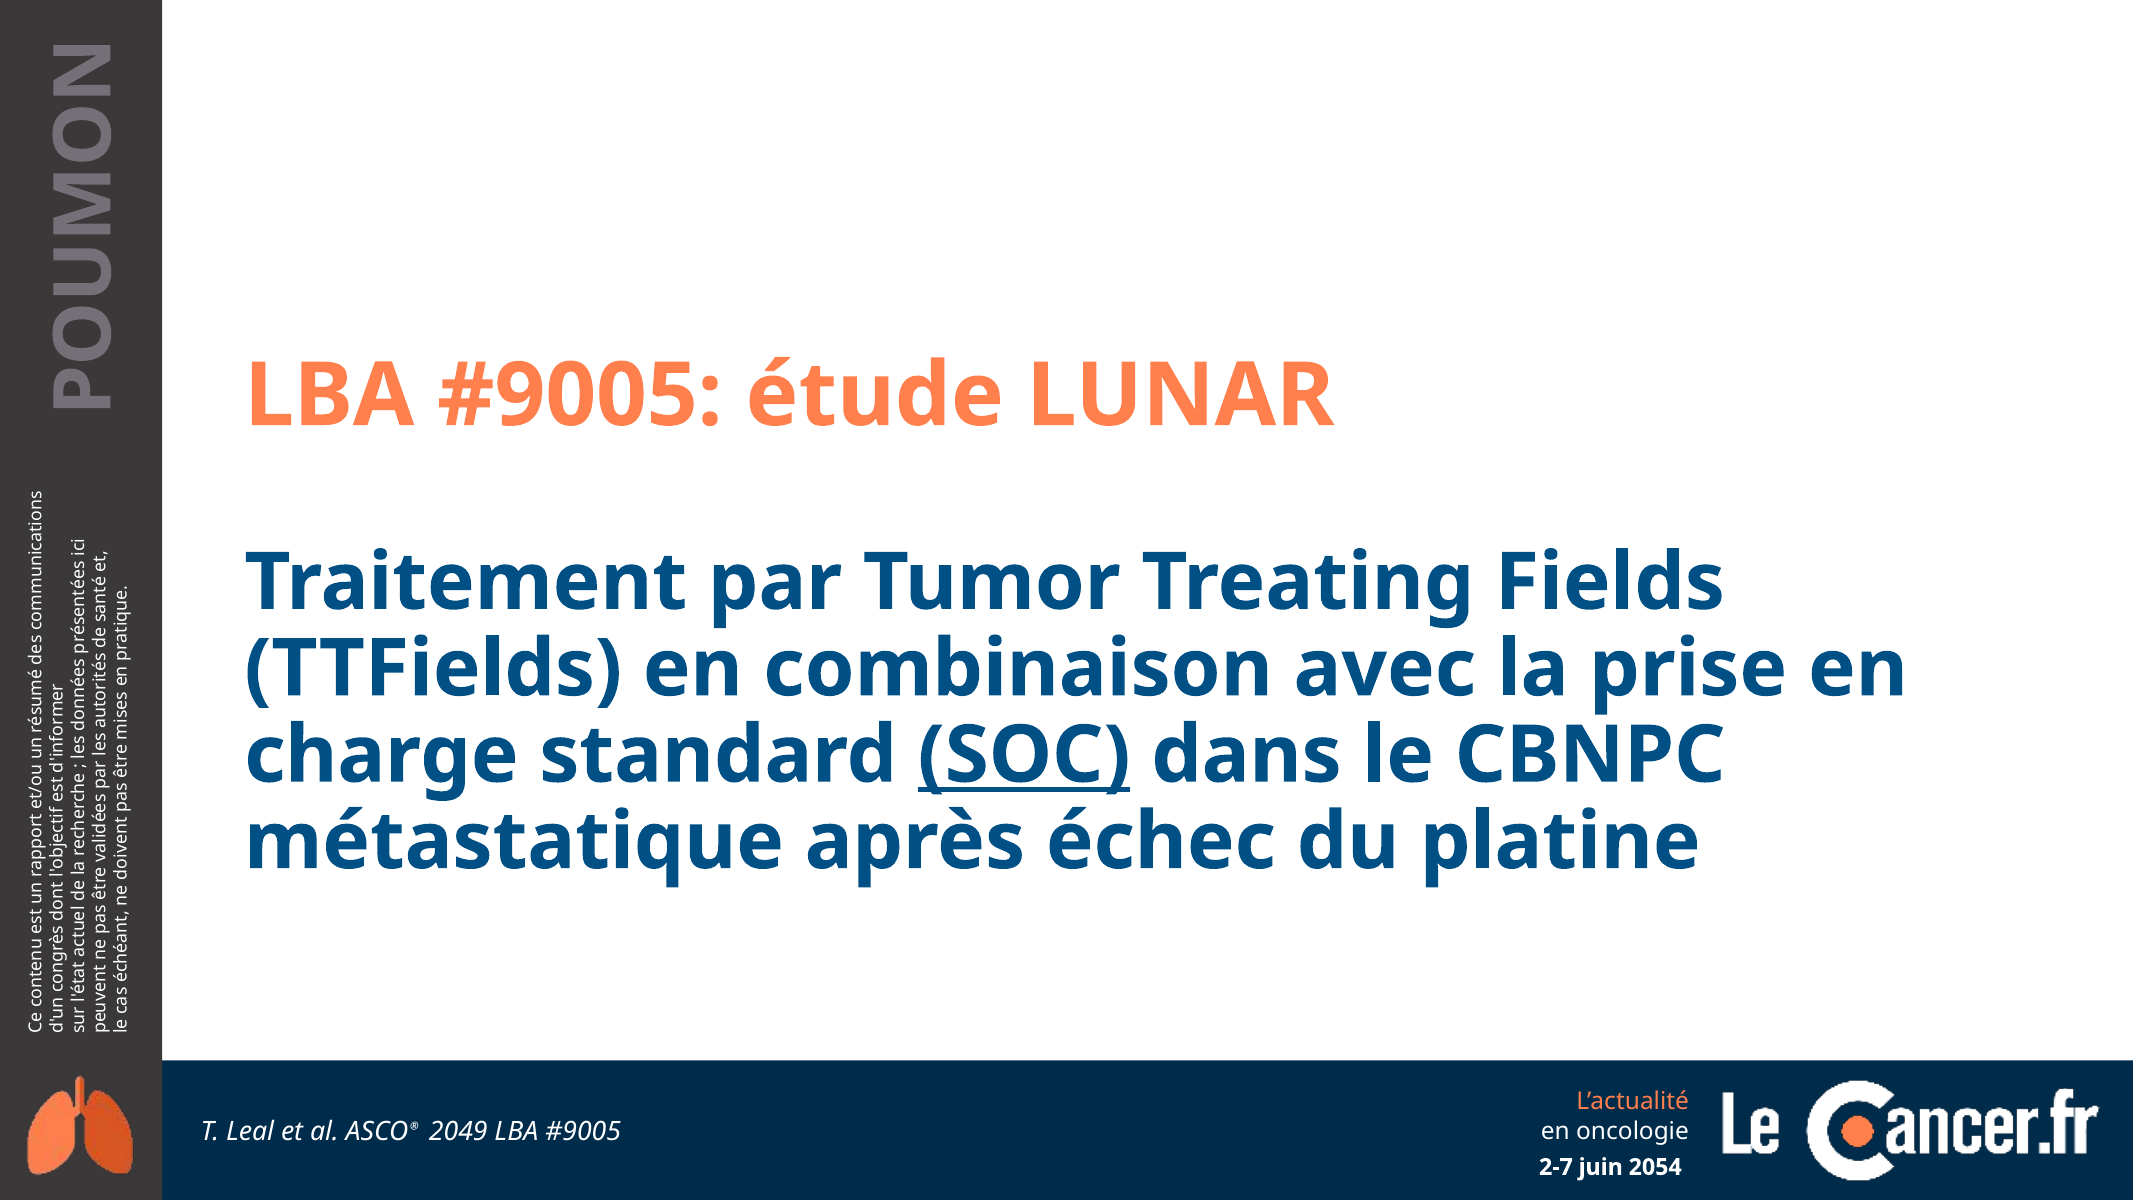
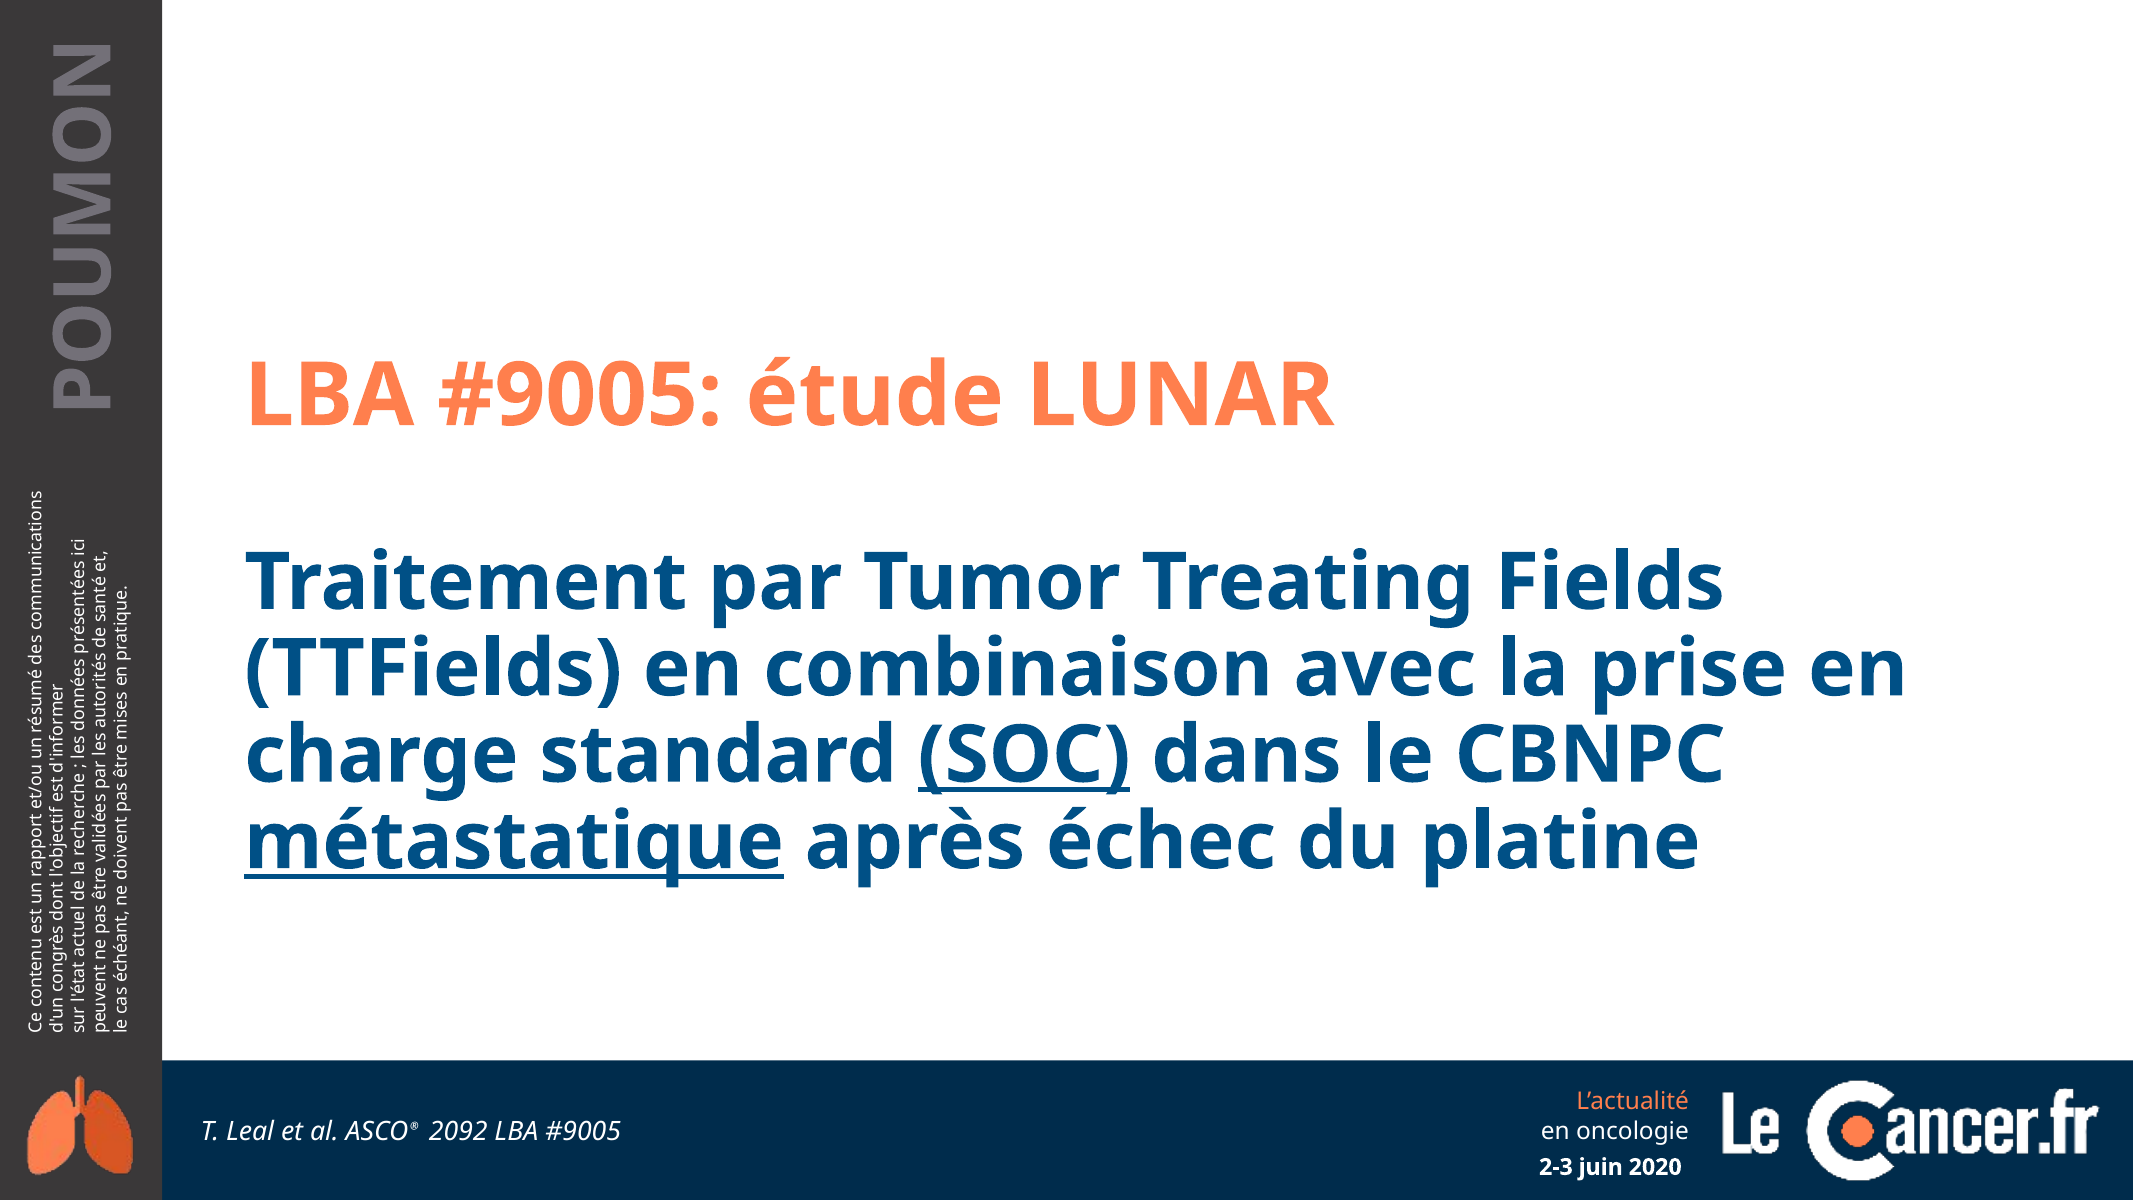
métastatique underline: none -> present (514, 842)
2049: 2049 -> 2092 (458, 1132)
2-7: 2-7 -> 2-3 (1556, 1167)
2054: 2054 -> 2020 (1655, 1167)
